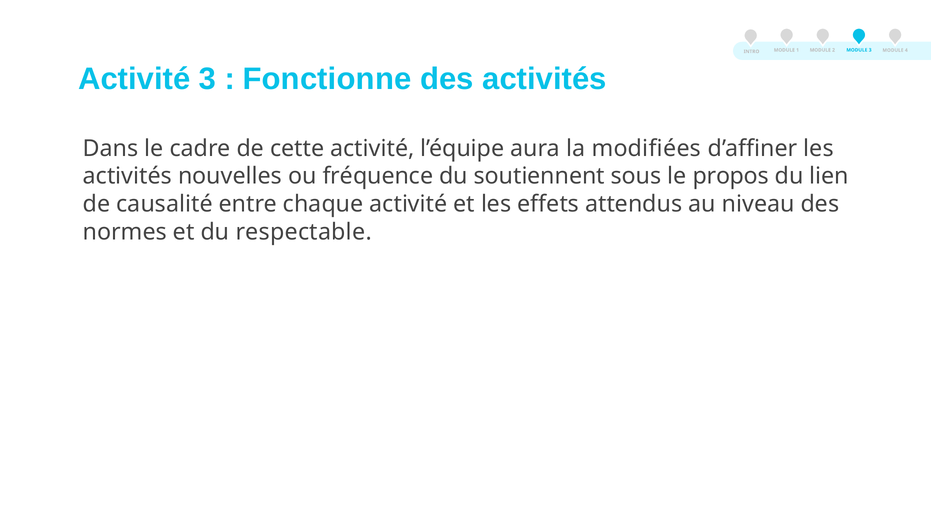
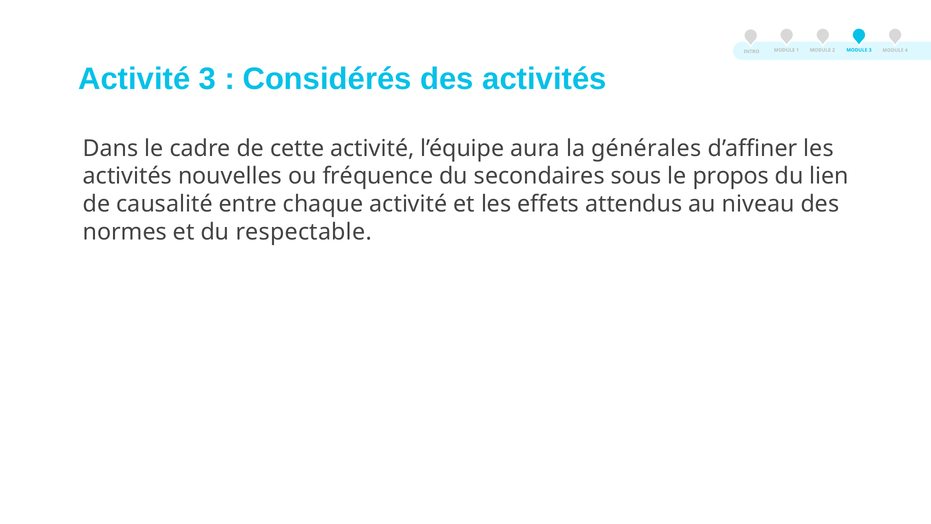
Fonctionne: Fonctionne -> Considérés (327, 79)
modifiées: modifiées -> générales (646, 148)
soutiennent: soutiennent -> secondaires (539, 176)
